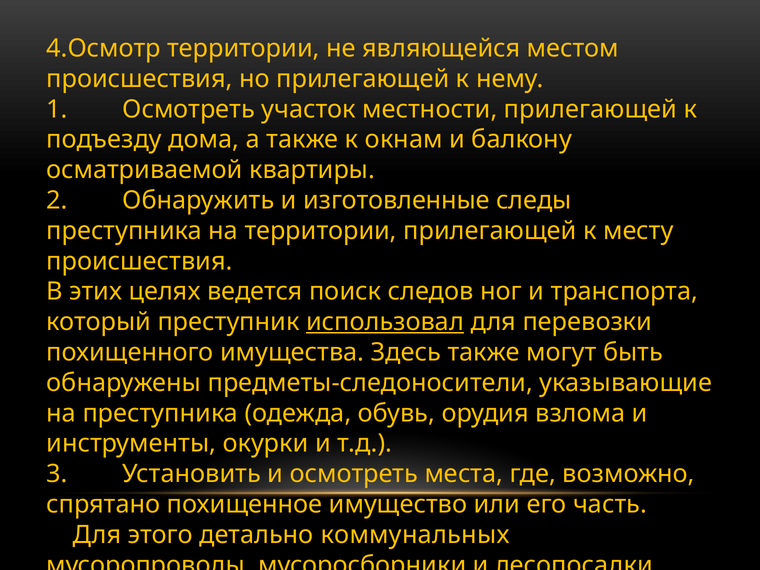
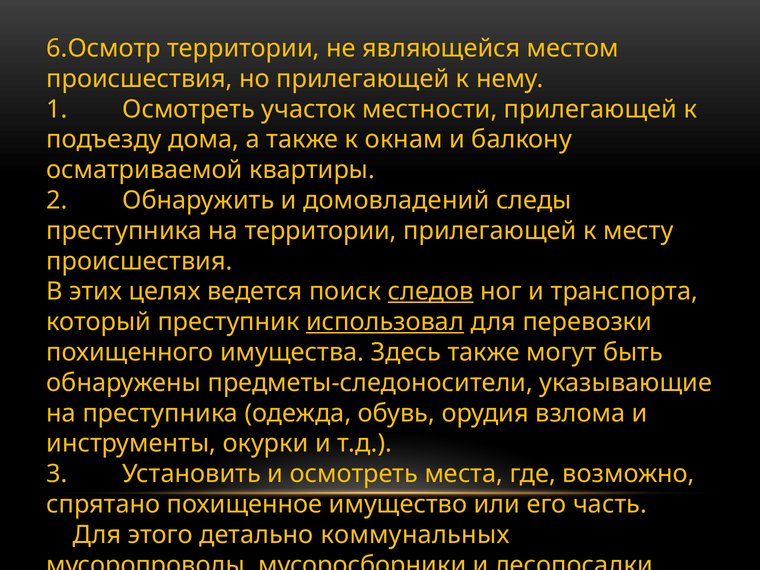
4.Осмотр: 4.Осмотр -> 6.Осмотр (104, 48)
изготовленные: изготовленные -> домовладений (396, 200)
следов underline: none -> present (431, 292)
